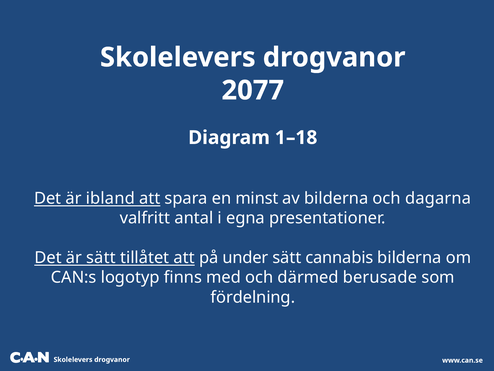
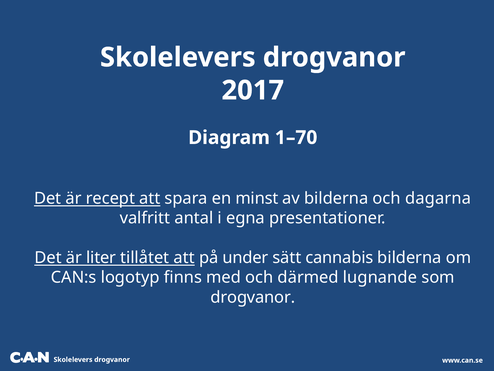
2077: 2077 -> 2017 (253, 90)
1–18: 1–18 -> 1–70 (296, 137)
ibland: ibland -> recept (110, 198)
är sätt: sätt -> liter (101, 257)
berusade: berusade -> lugnande (380, 277)
fördelning: fördelning -> drogvanor (253, 297)
